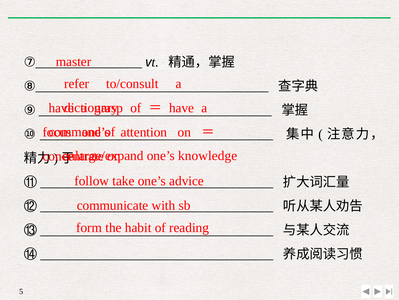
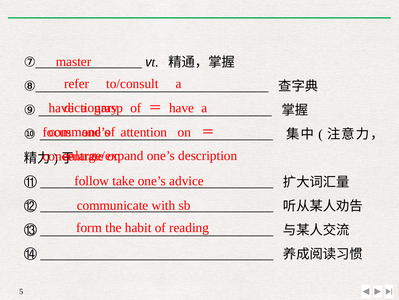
knowledge: knowledge -> description (208, 155)
